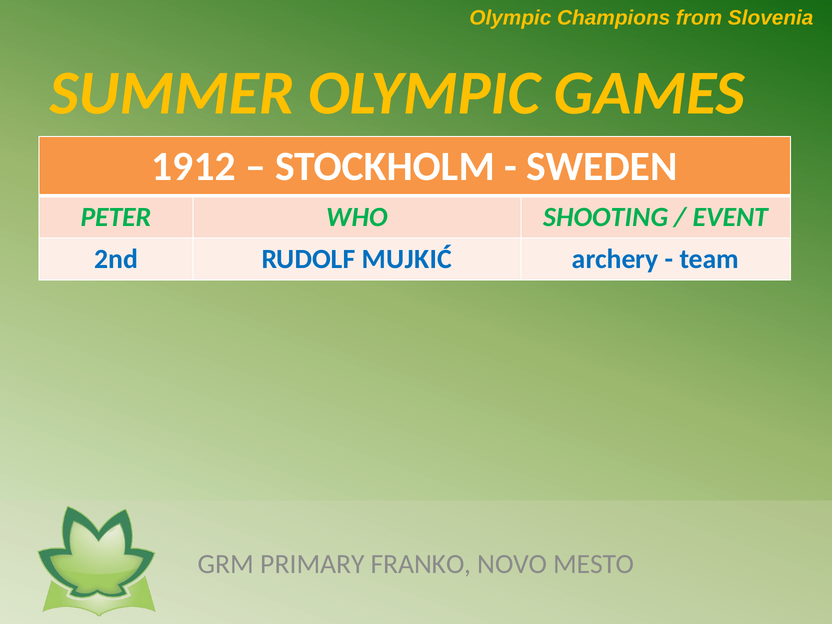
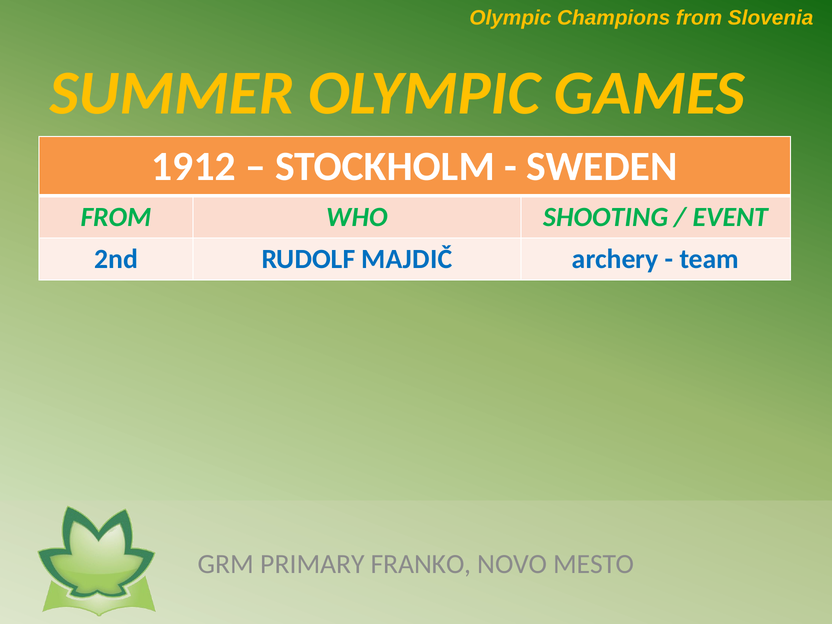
PETER: PETER -> FROM (116, 217)
MUJKIĆ: MUJKIĆ -> MAJDIČ (407, 259)
